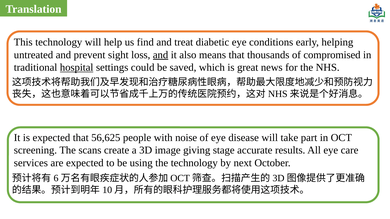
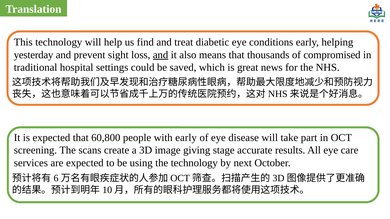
untreated: untreated -> yesterday (34, 55)
hospital underline: present -> none (77, 68)
56,625: 56,625 -> 60,800 (106, 138)
with noise: noise -> early (186, 138)
